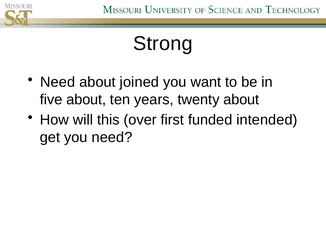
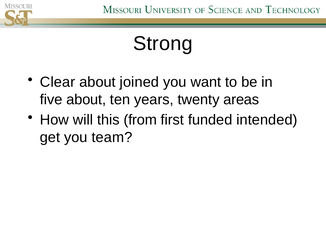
Need: Need -> Clear (58, 82)
twenty about: about -> areas (241, 99)
over: over -> from (140, 120)
you need: need -> team (112, 137)
